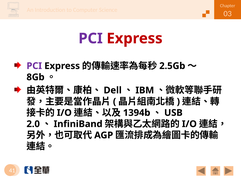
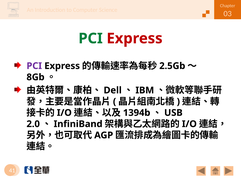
PCI colour: purple -> green (91, 38)
